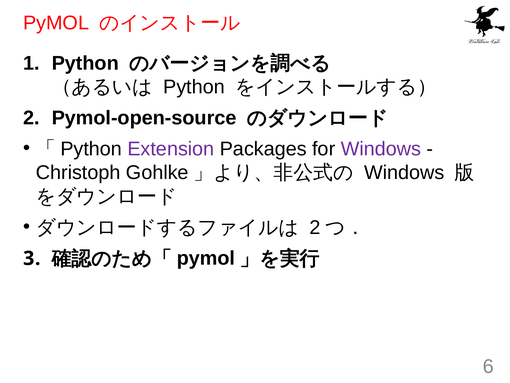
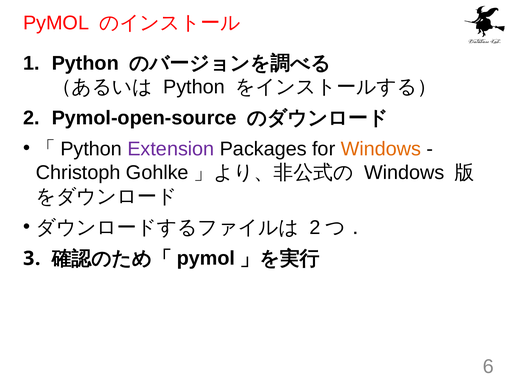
Windows colour: purple -> orange (381, 149)
